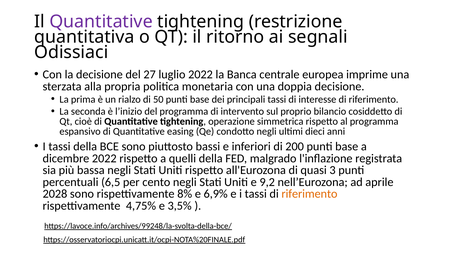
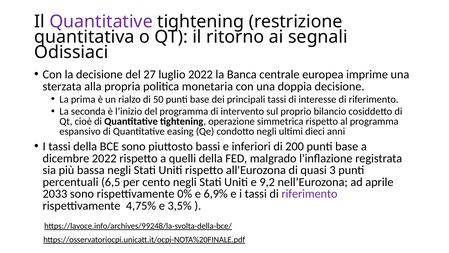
2028: 2028 -> 2033 (55, 194)
8%: 8% -> 0% (185, 194)
riferimento colour: orange -> purple (309, 194)
